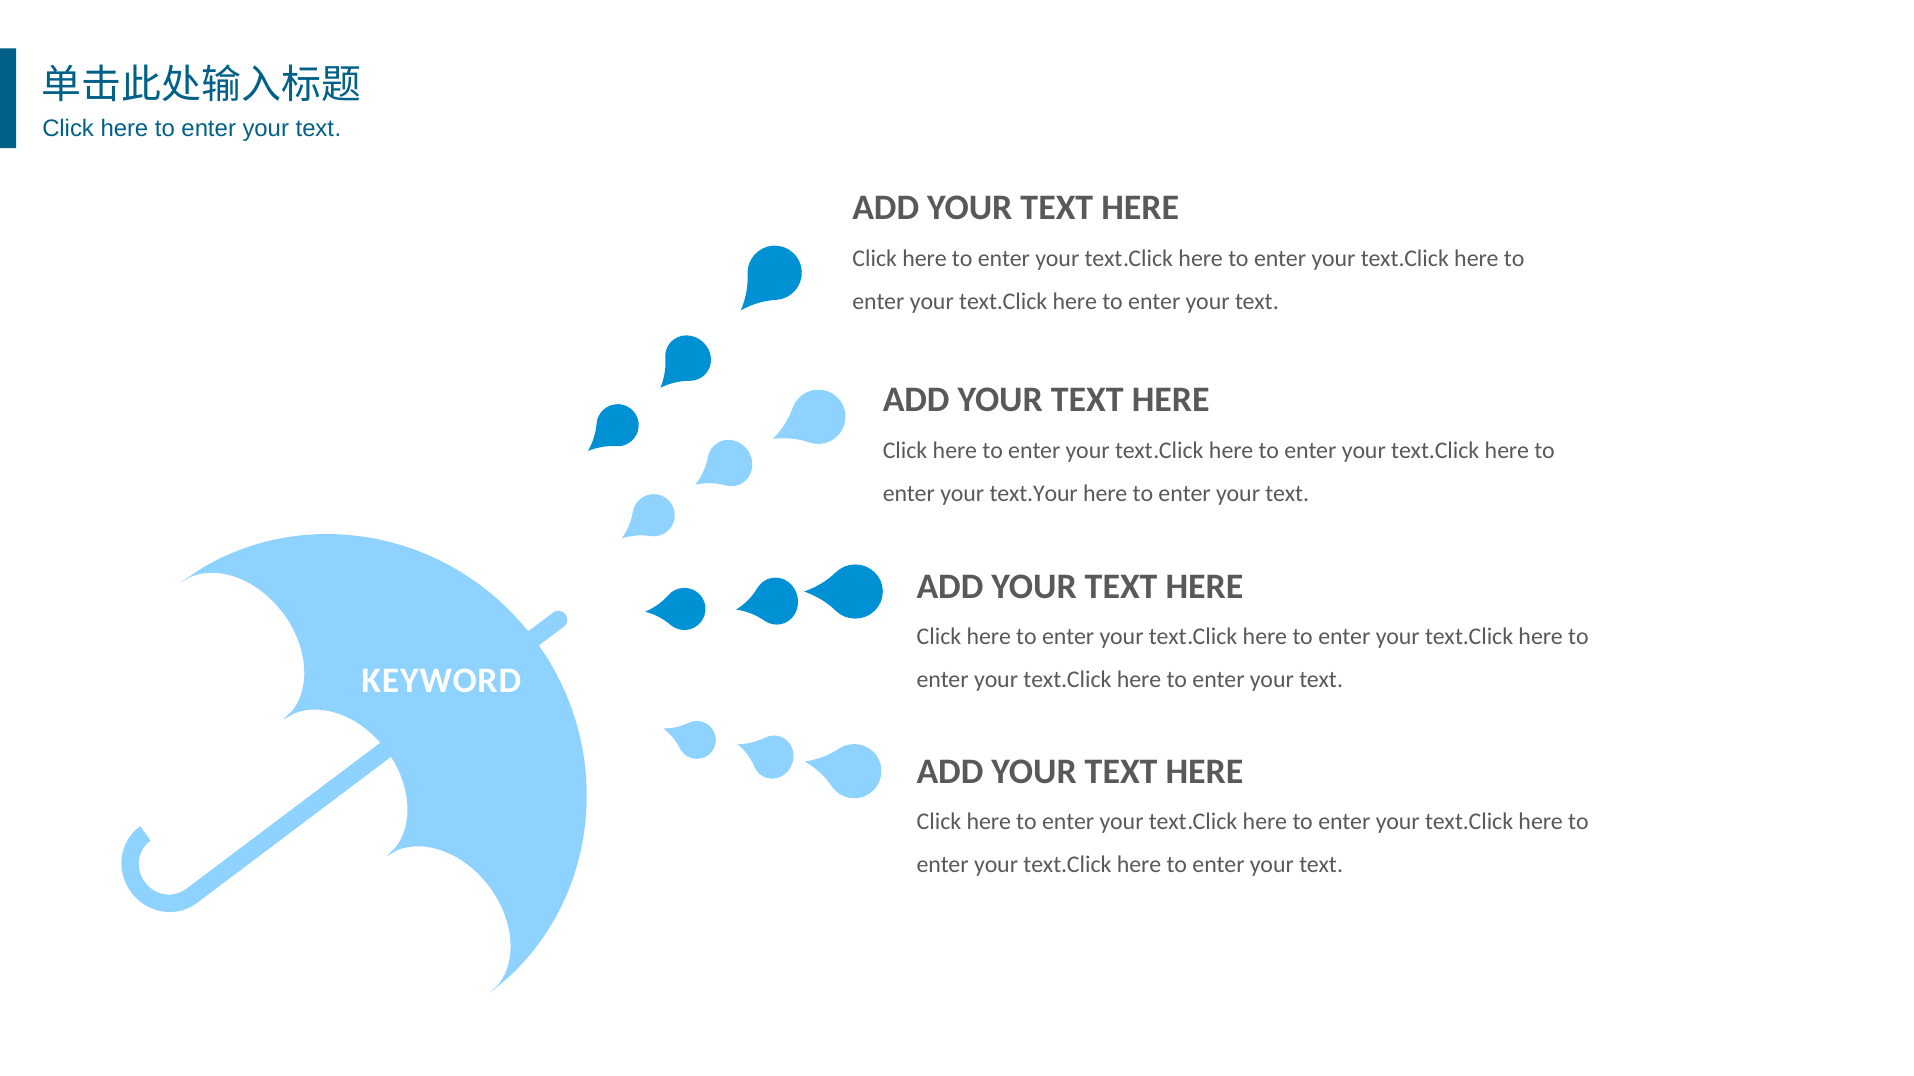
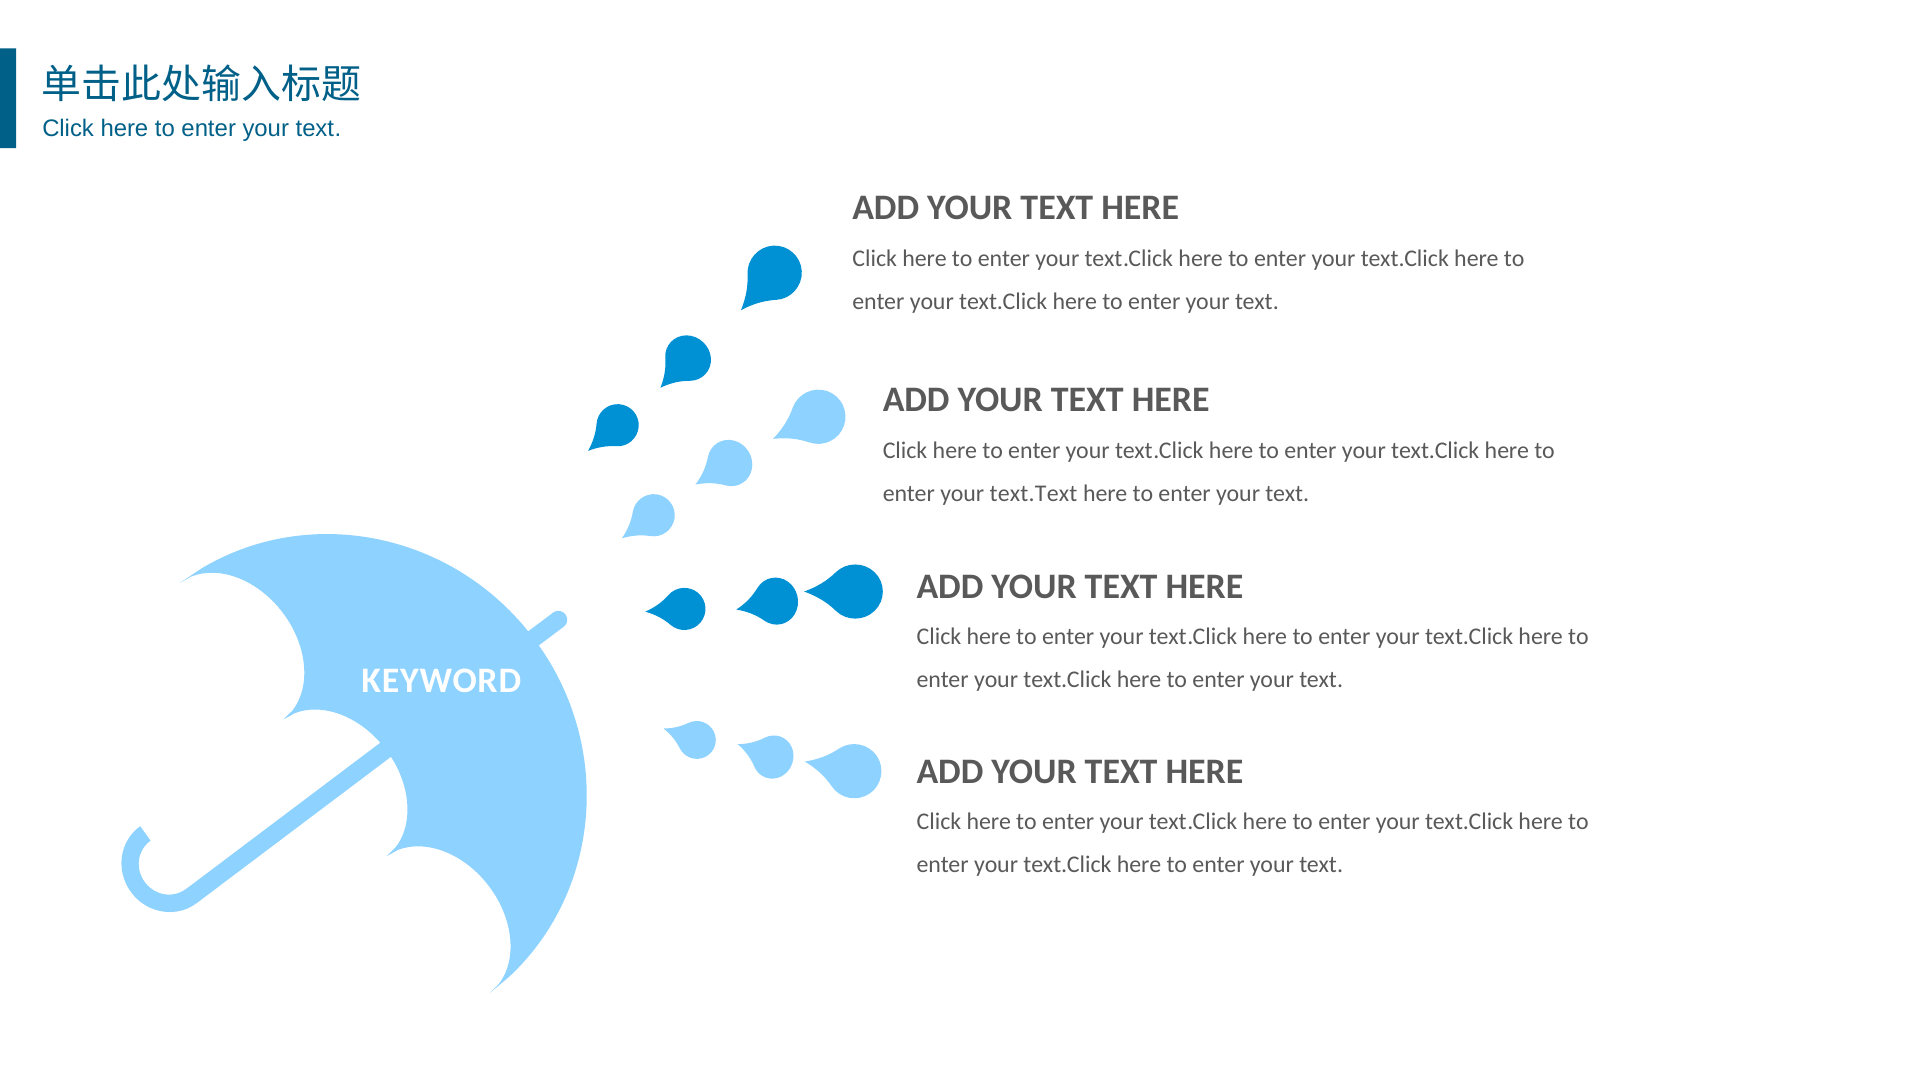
text.Your: text.Your -> text.Text (1034, 494)
